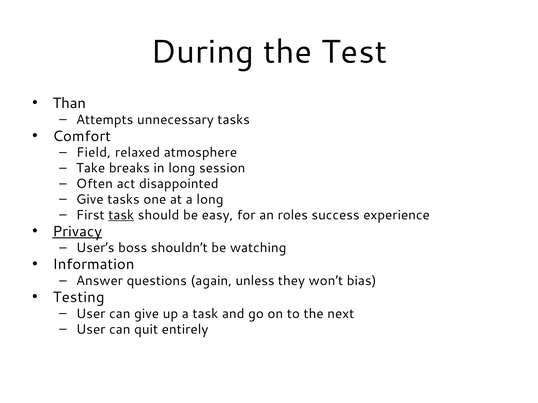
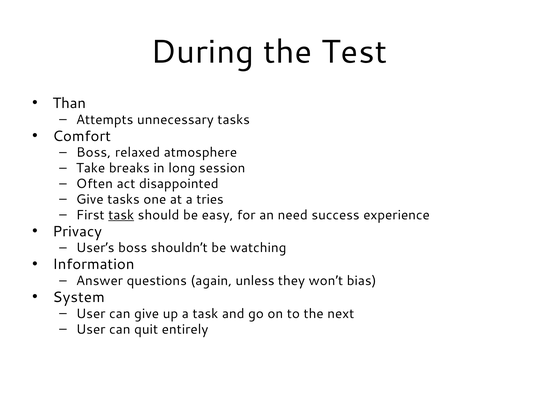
Field: Field -> Boss (94, 153)
a long: long -> tries (210, 200)
roles: roles -> need (293, 215)
Privacy underline: present -> none (77, 232)
Testing: Testing -> System (79, 298)
